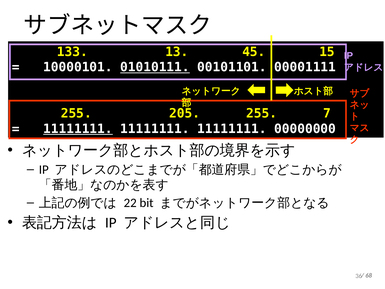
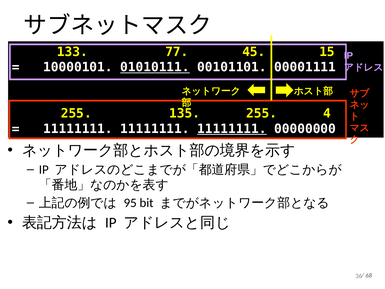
13: 13 -> 77 (177, 52)
205: 205 -> 135 (185, 113)
7: 7 -> 4 (327, 113)
11111111 underline: present -> none (78, 129)
11111111 underline: none -> present (232, 129)
22: 22 -> 95 (130, 203)
